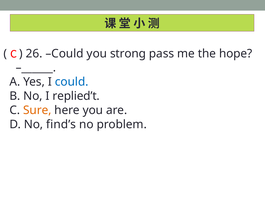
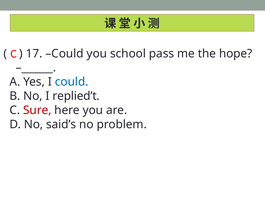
26: 26 -> 17 (34, 53)
strong: strong -> school (128, 53)
Sure colour: orange -> red (37, 110)
find’s: find’s -> said’s (61, 124)
